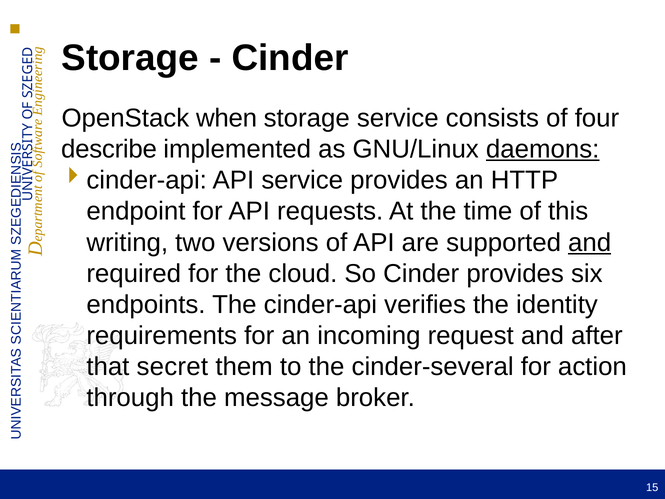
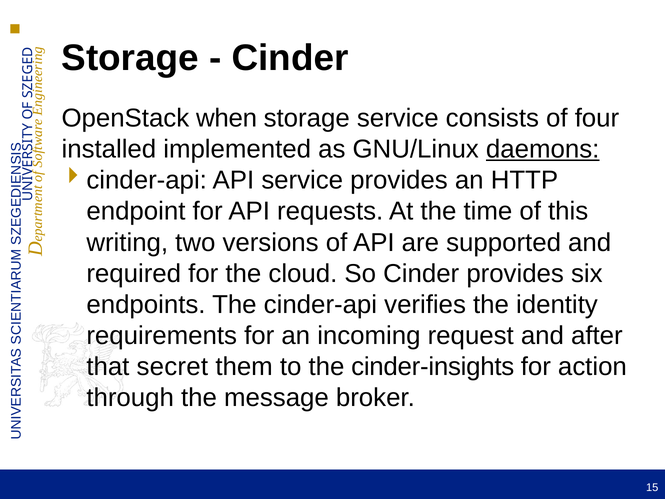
describe: describe -> installed (109, 149)
and underline: present -> none (590, 242)
cinder-several: cinder-several -> cinder-insights (433, 367)
